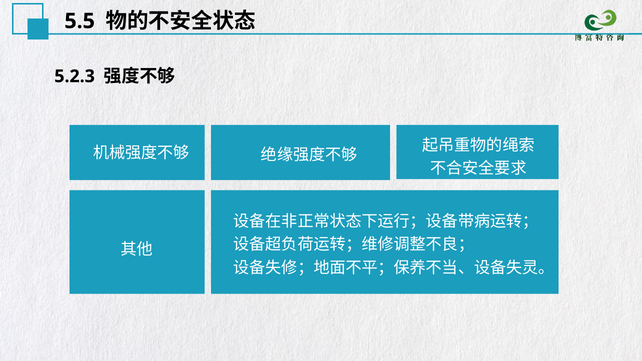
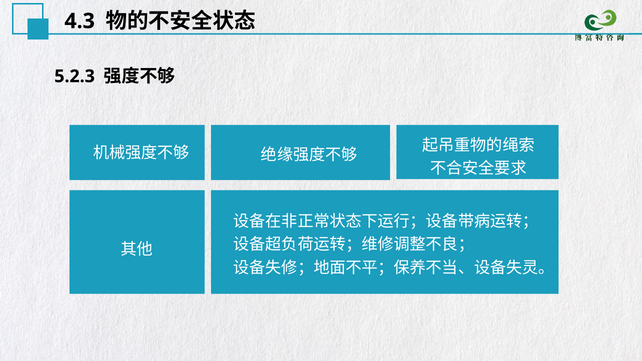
5.5: 5.5 -> 4.3 (80, 21)
